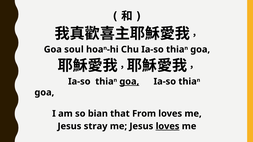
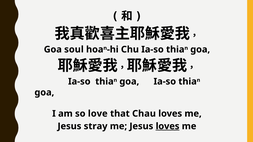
goa underline: present -> none (129, 82)
bian: bian -> love (98, 114)
From: From -> Chau (144, 114)
